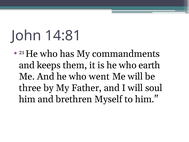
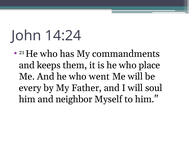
14:81: 14:81 -> 14:24 (63, 36)
earth: earth -> place (149, 65)
three: three -> every (30, 88)
brethren: brethren -> neighbor (74, 99)
